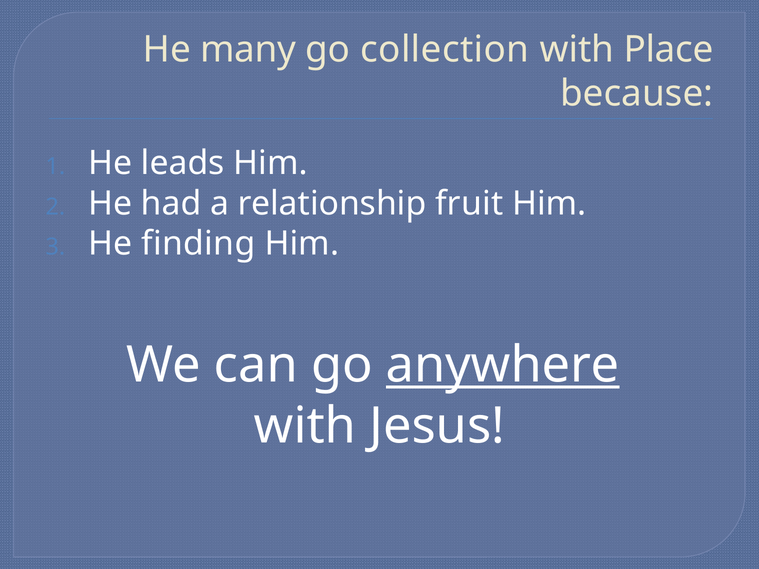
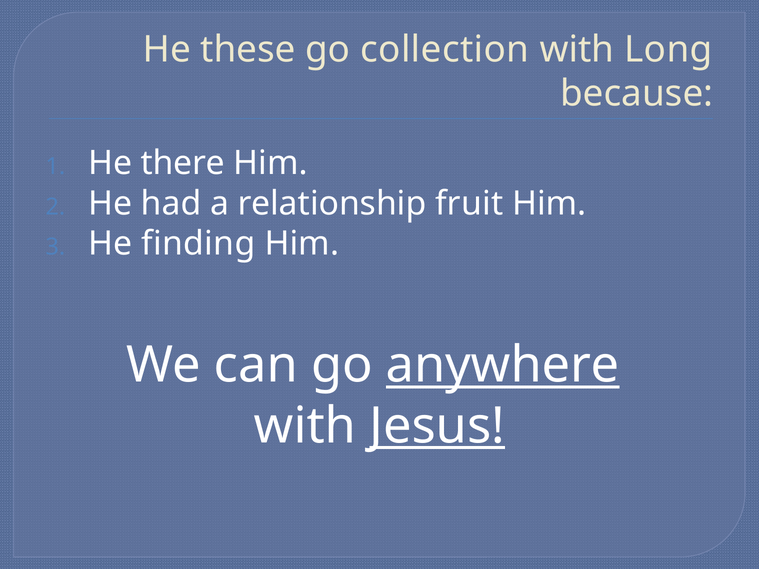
many: many -> these (248, 49)
Place: Place -> Long (668, 49)
leads: leads -> there (183, 163)
Jesus underline: none -> present (437, 426)
